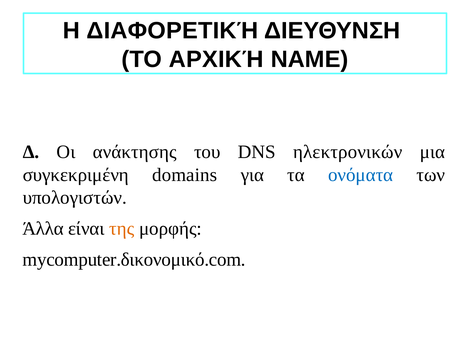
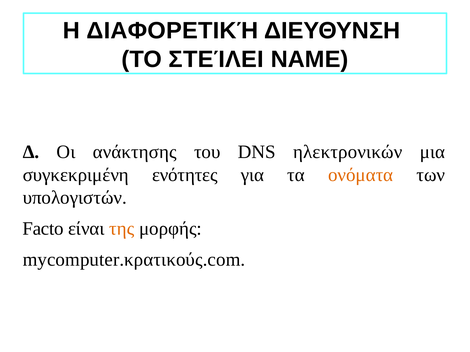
ΑΡΧΙΚΉ: ΑΡΧΙΚΉ -> ΣΤΕΊΛΕΙ (216, 59)
domains: domains -> ενότητες (185, 175)
ονόματα colour: blue -> orange (361, 175)
Άλλα: Άλλα -> Facto (43, 229)
mycomputer.δικονομικό.com: mycomputer.δικονομικό.com -> mycomputer.κρατικούς.com (134, 260)
